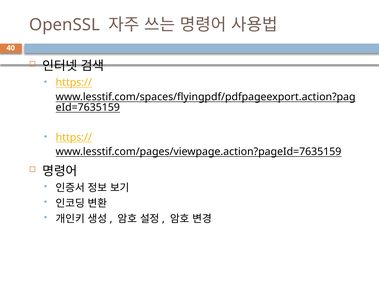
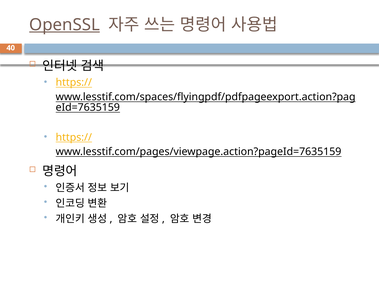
OpenSSL underline: none -> present (64, 25)
